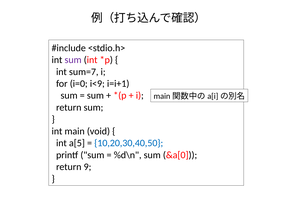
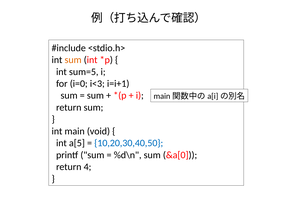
sum colour: purple -> orange (73, 60)
sum=7: sum=7 -> sum=5 (84, 72)
i<9: i<9 -> i<3 (97, 84)
9: 9 -> 4 (87, 167)
